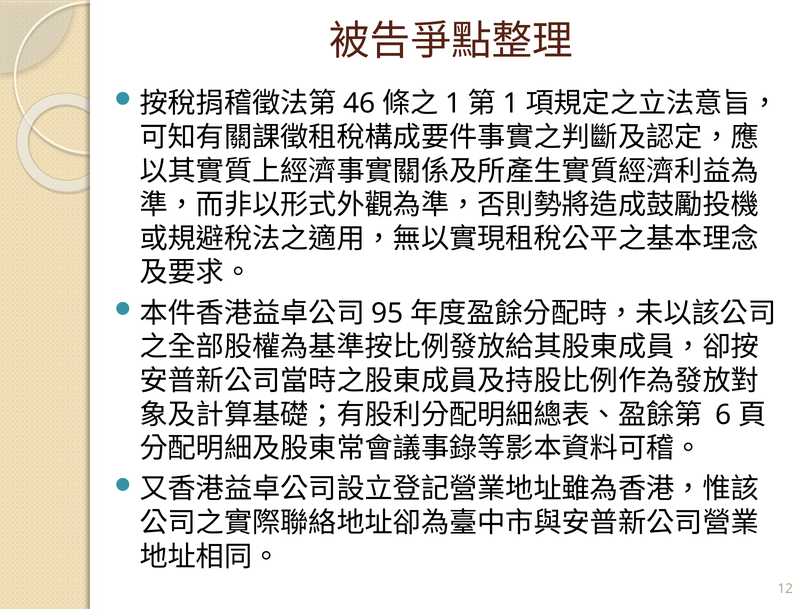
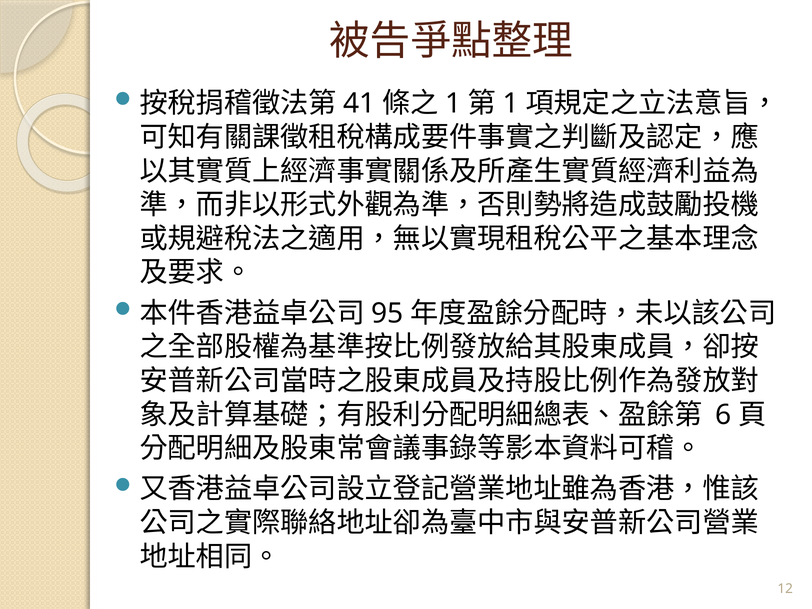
46: 46 -> 41 (359, 104)
